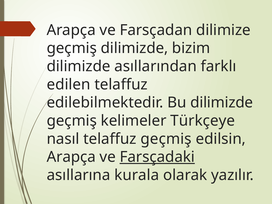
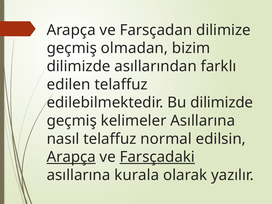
geçmiş dilimizde: dilimizde -> olmadan (134, 48)
kelimeler Türkçeye: Türkçeye -> Asıllarına (203, 121)
telaffuz geçmiş: geçmiş -> normal (166, 139)
Arapça underline: none -> present (71, 157)
